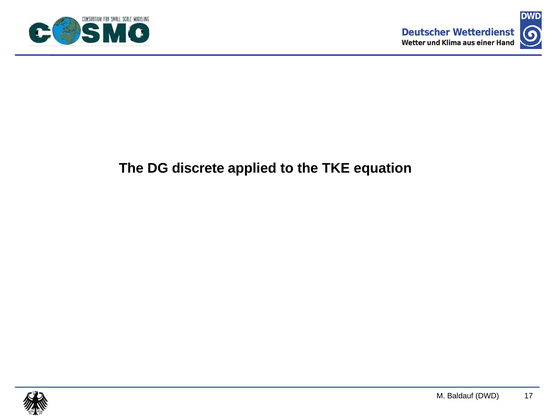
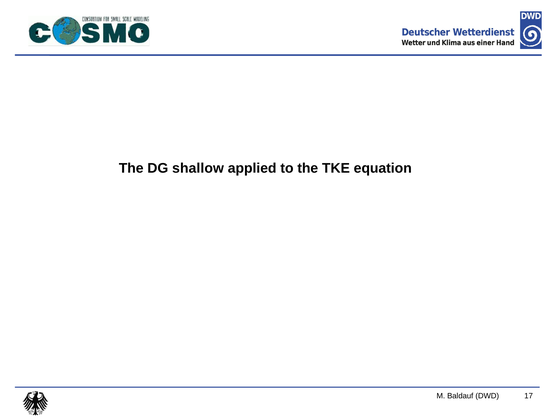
discrete: discrete -> shallow (198, 168)
